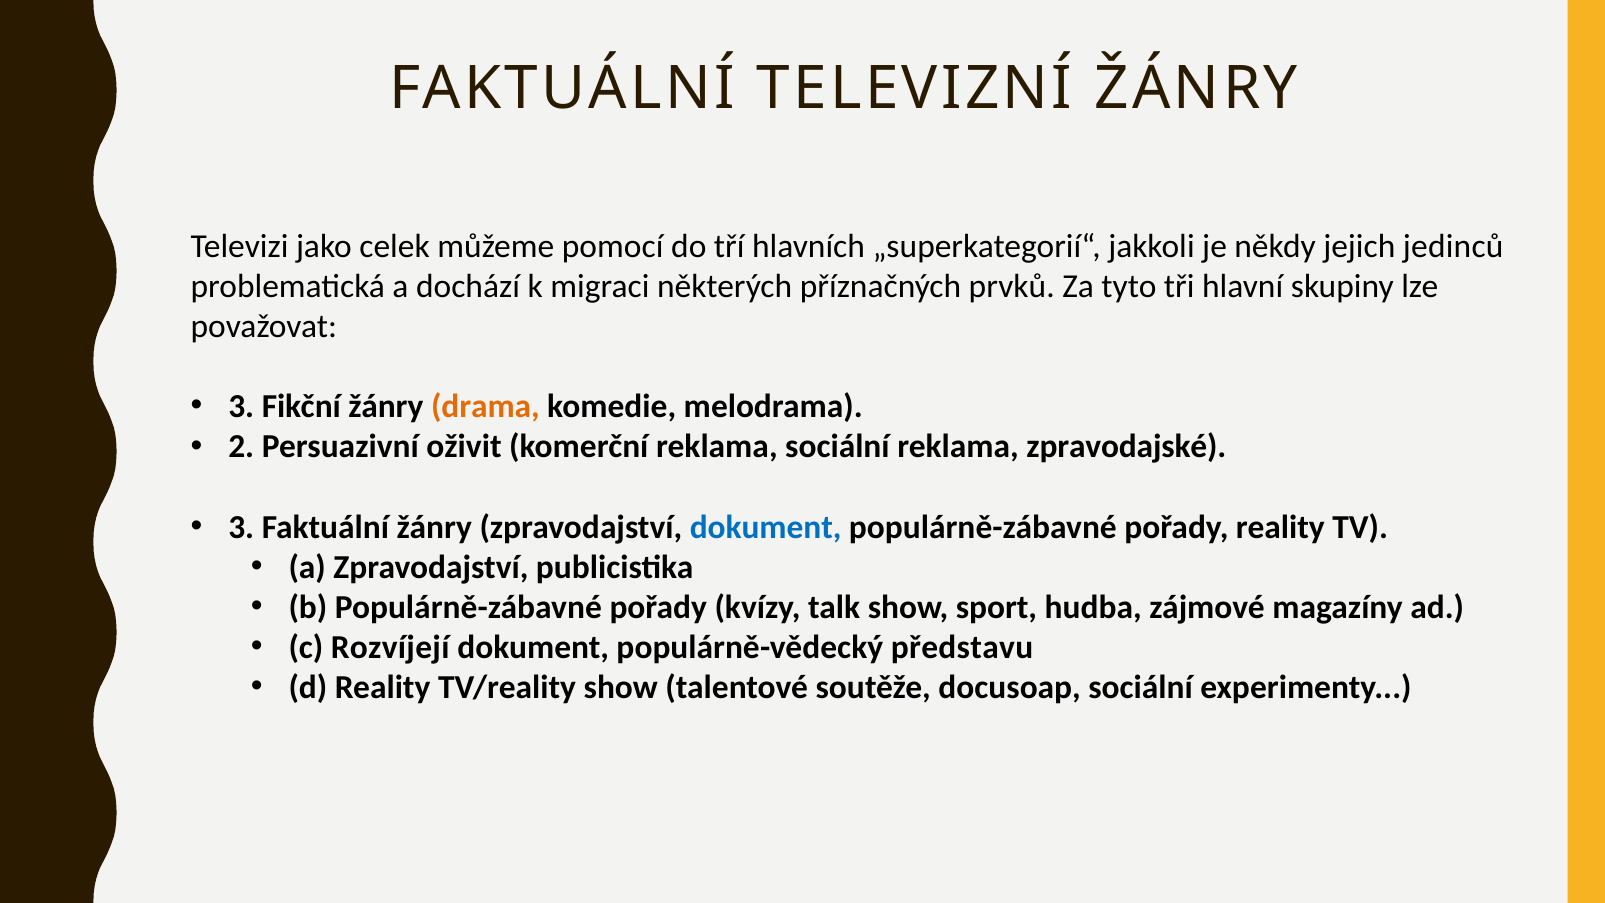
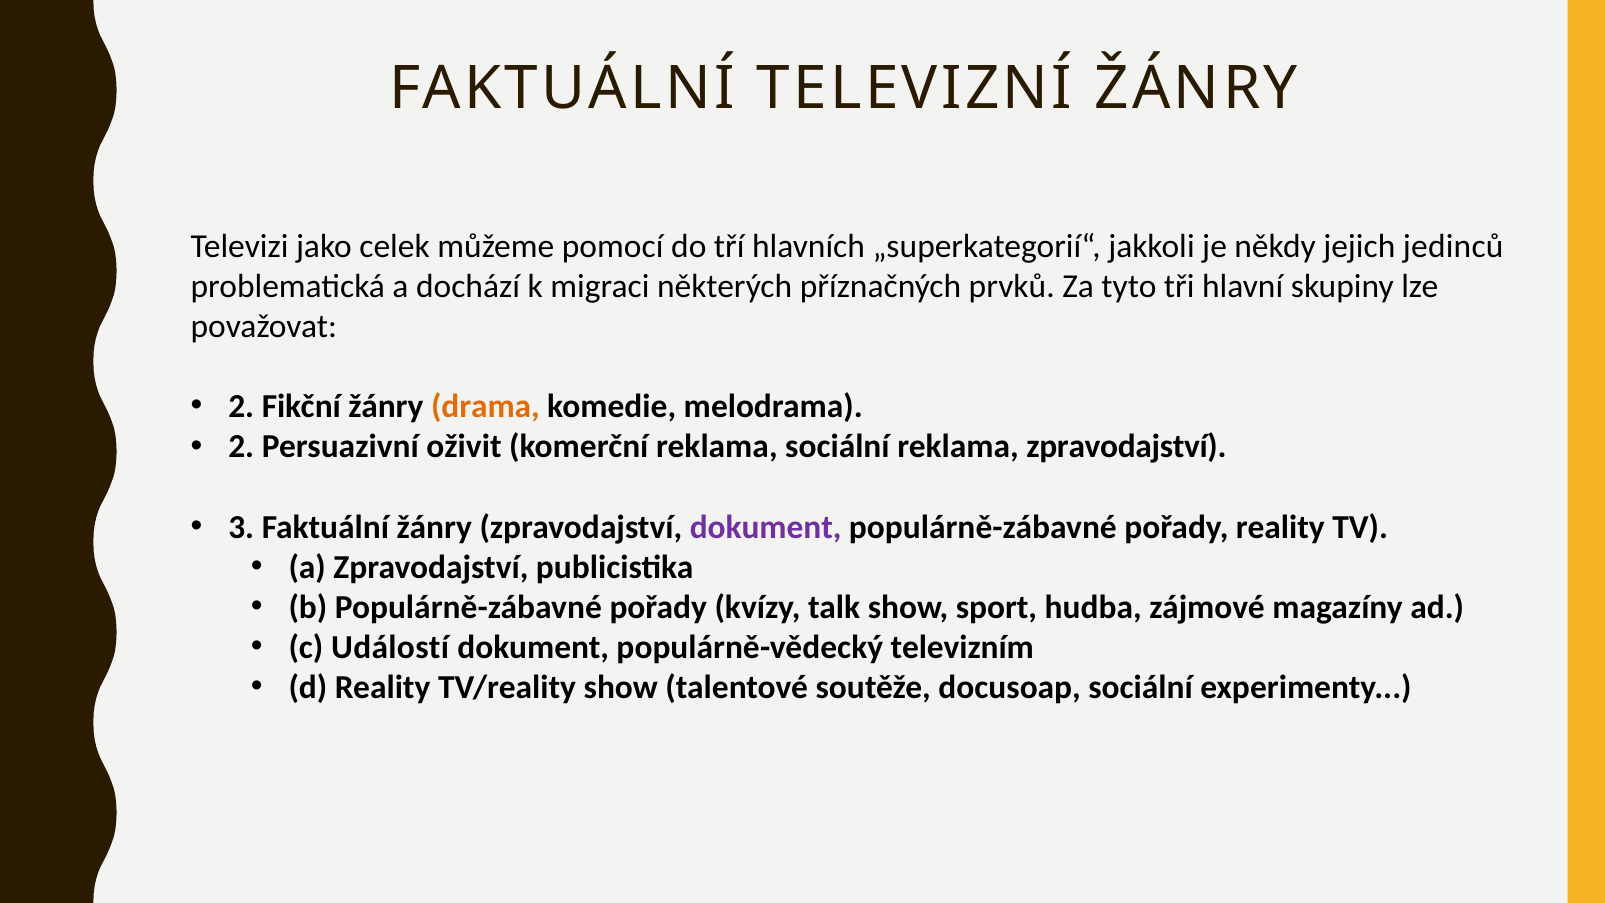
3: 3 -> 2 (241, 407)
reklama zpravodajské: zpravodajské -> zpravodajství (1126, 447)
dokument colour: blue -> purple (766, 527)
Rozvíjejí: Rozvíjejí -> Událostí (390, 648)
představu: představu -> televizním (962, 648)
